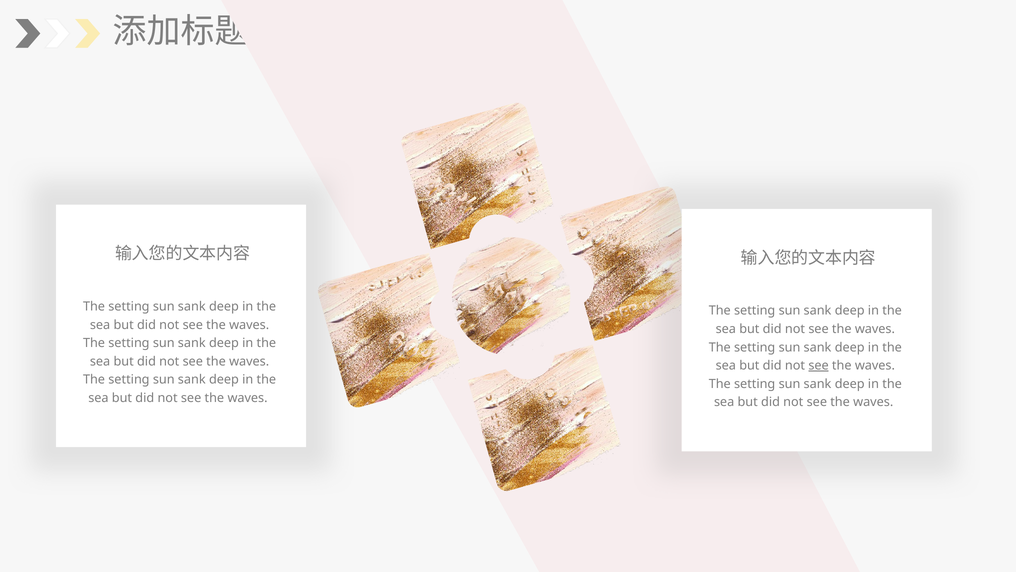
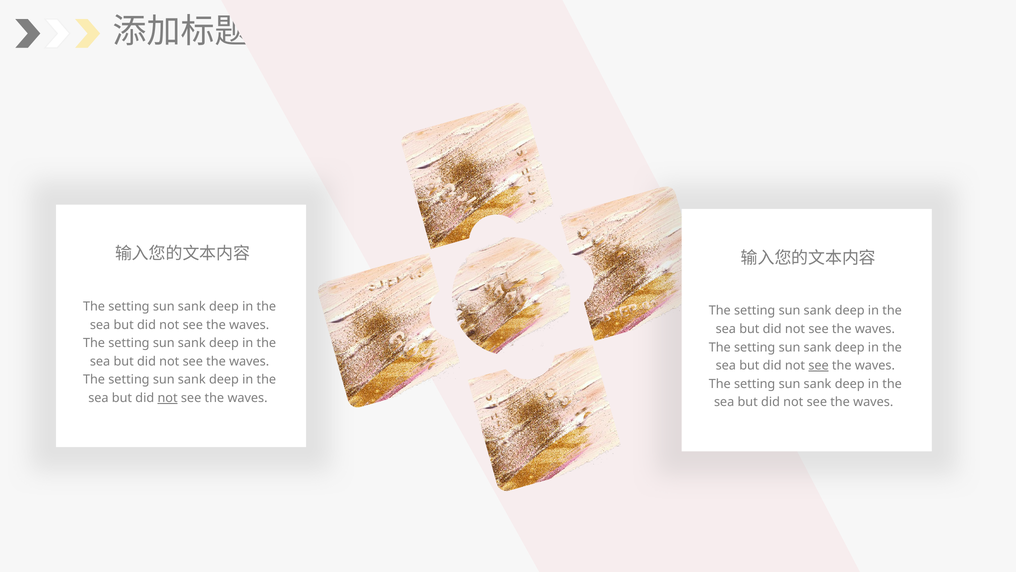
not underline: none -> present (168, 398)
